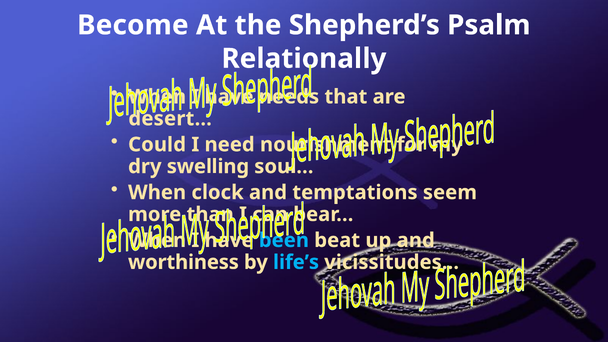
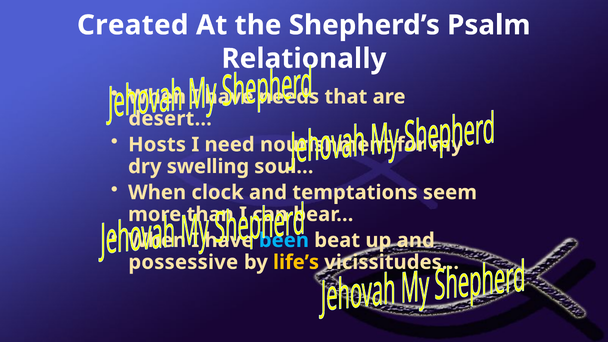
Become: Become -> Created (133, 25)
Could: Could -> Hosts (157, 145)
worthiness: worthiness -> possessive (183, 262)
life’s colour: light blue -> yellow (296, 262)
